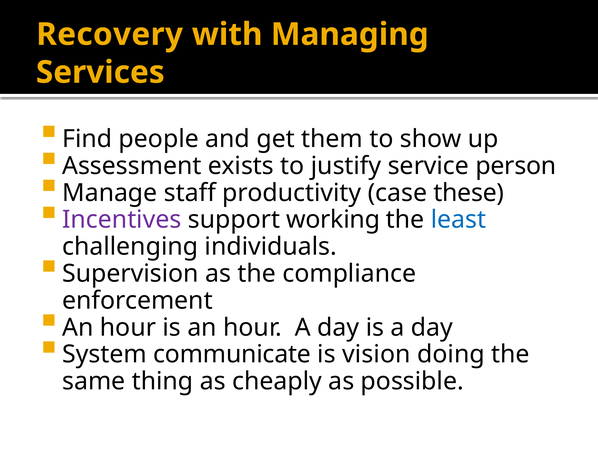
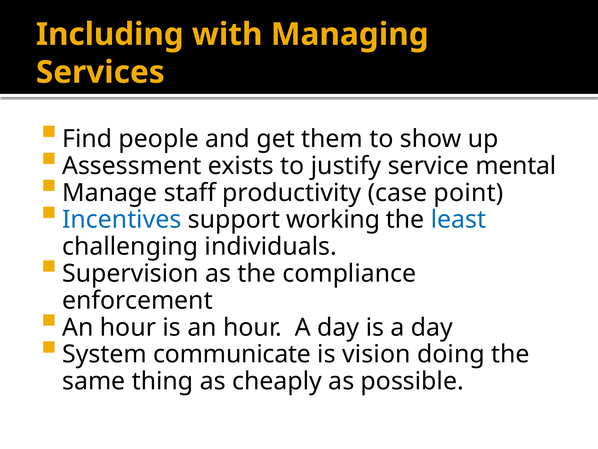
Recovery: Recovery -> Including (110, 34)
person: person -> mental (516, 166)
these: these -> point (468, 193)
Incentives colour: purple -> blue (122, 219)
